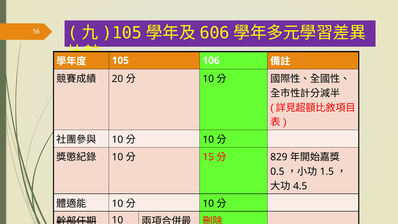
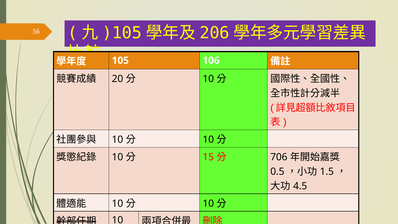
606: 606 -> 206 (215, 33)
829: 829 -> 706 (279, 157)
